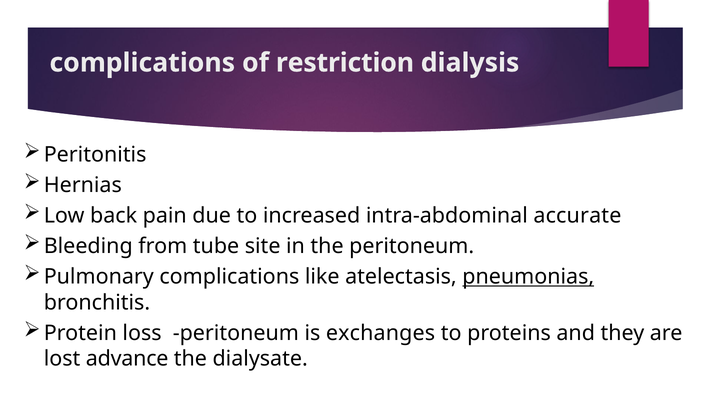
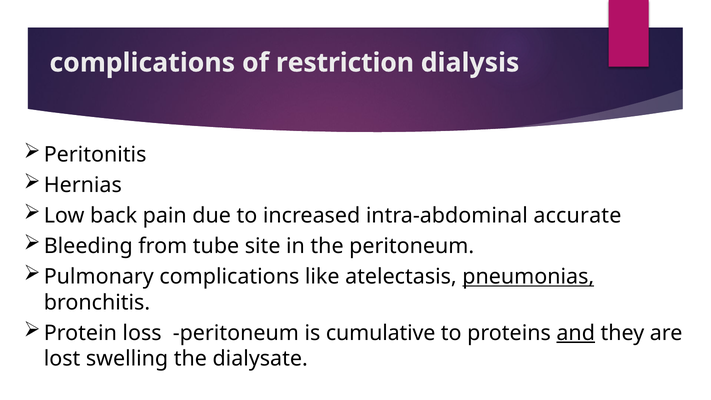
exchanges: exchanges -> cumulative (381, 333)
and underline: none -> present (576, 333)
advance: advance -> swelling (127, 359)
